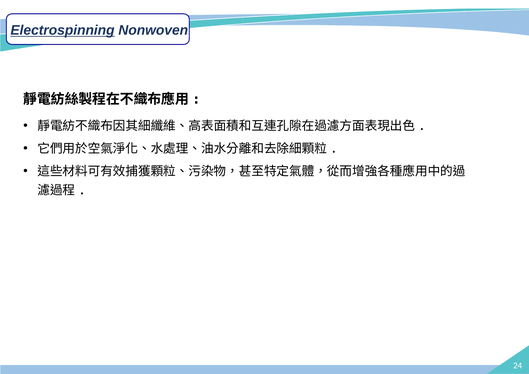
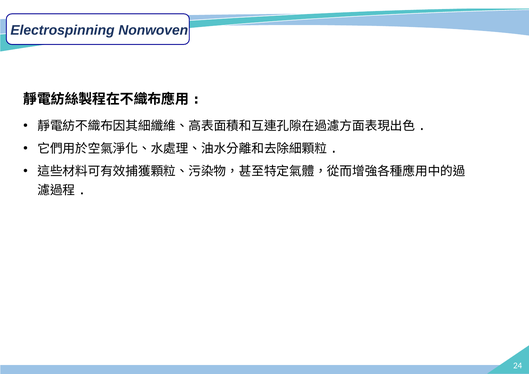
Electrospinning underline: present -> none (63, 30)
